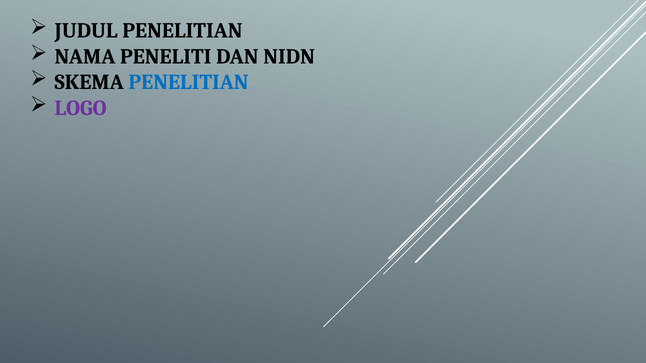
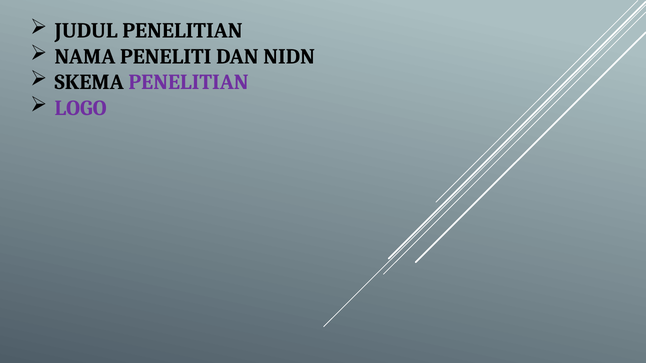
PENELITIAN colour: blue -> purple (189, 82)
